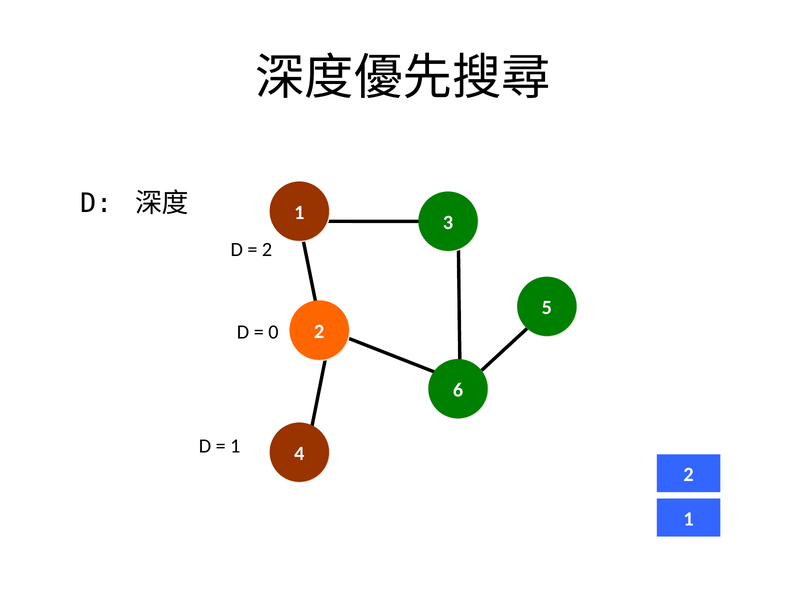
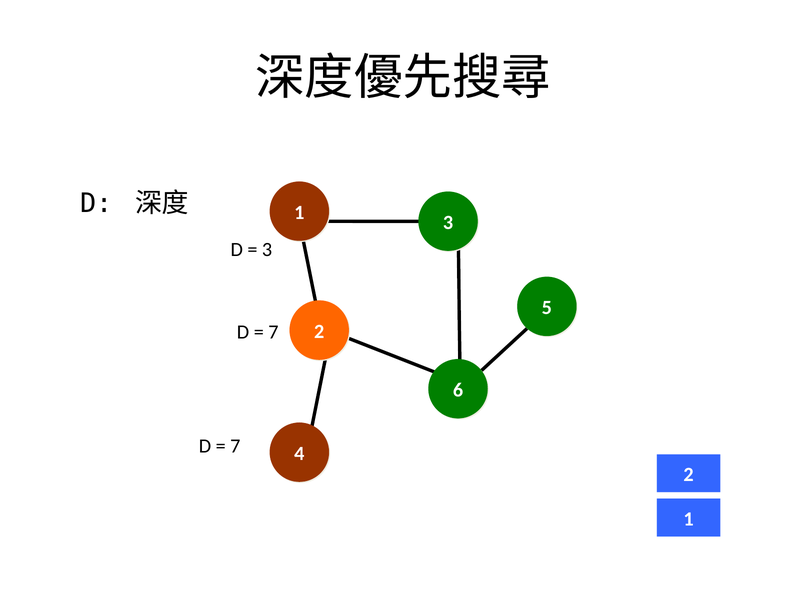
2: 2 -> 3 (267, 250)
0: 0 -> 7 (273, 332)
1: 1 -> 7 (235, 447)
